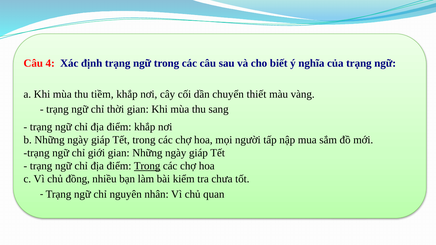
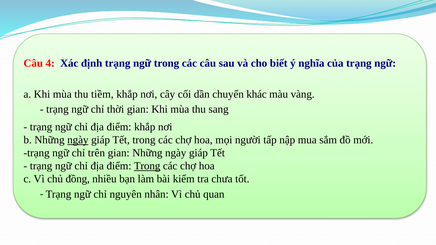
thiết: thiết -> khác (257, 94)
ngày underline: none -> present (78, 140)
giới: giới -> trên (96, 153)
